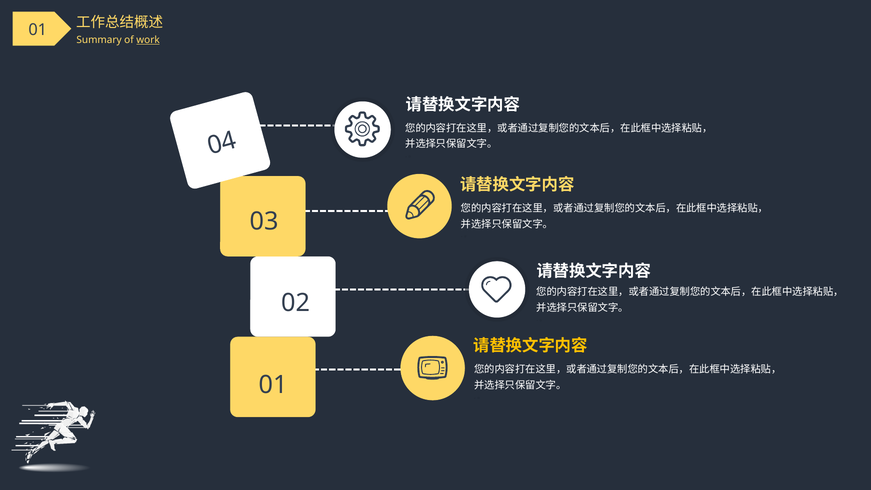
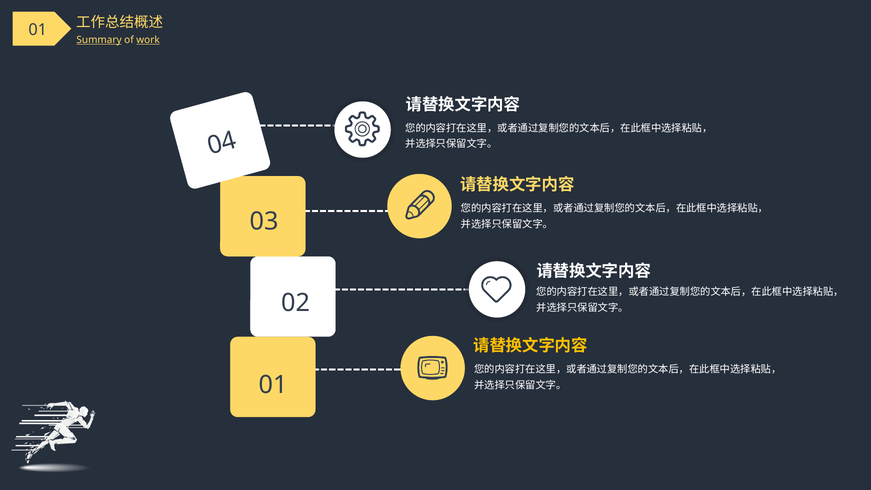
Summary underline: none -> present (99, 40)
